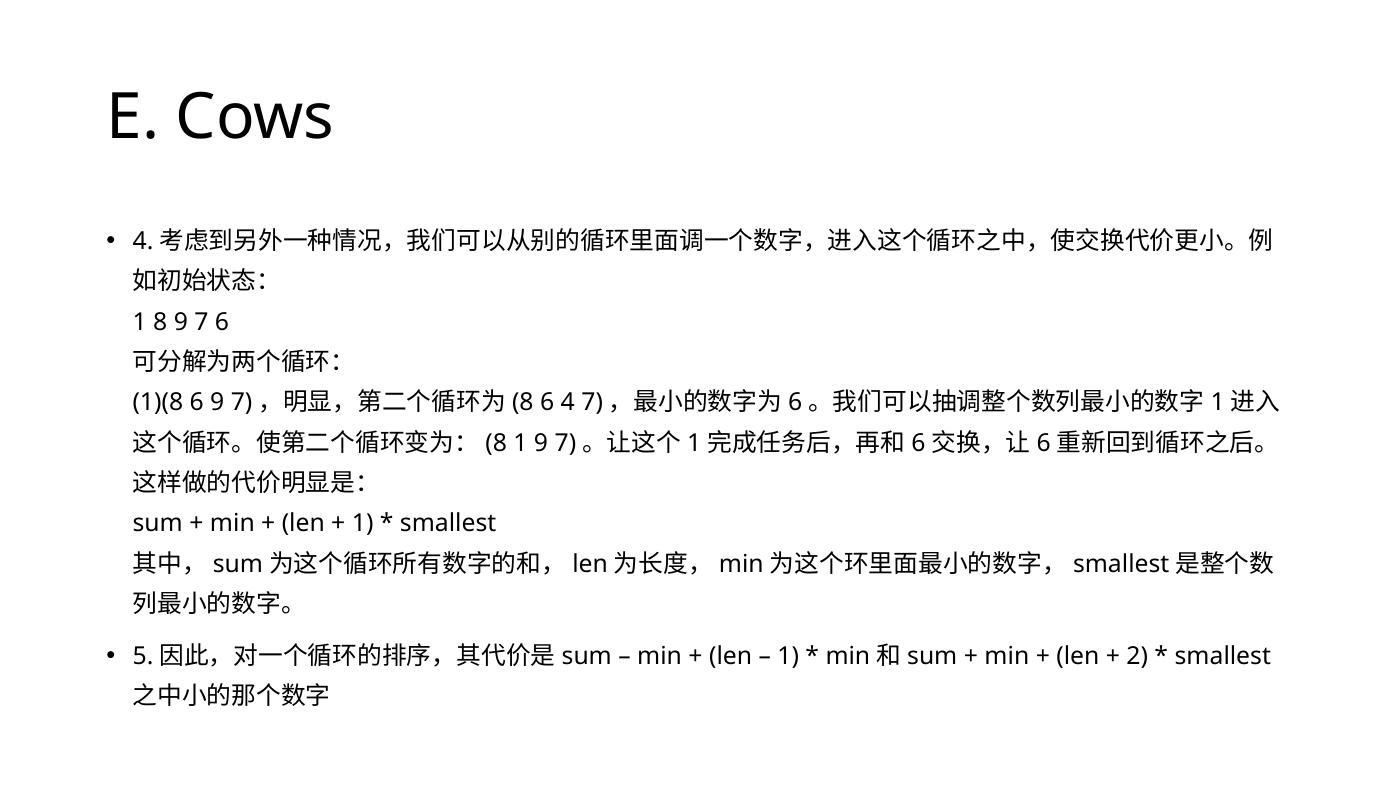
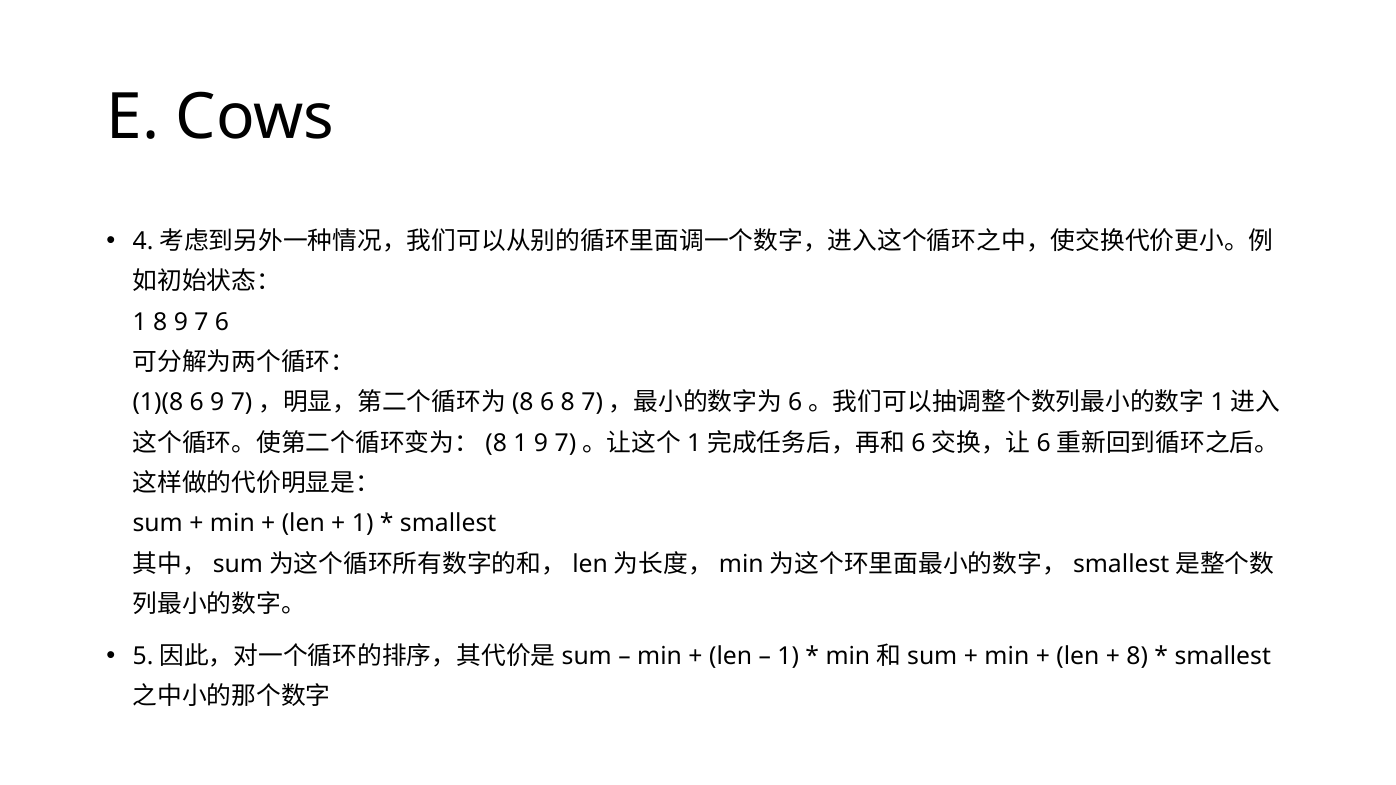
6 4: 4 -> 8 (568, 403)
2: 2 -> 8 (1137, 657)
